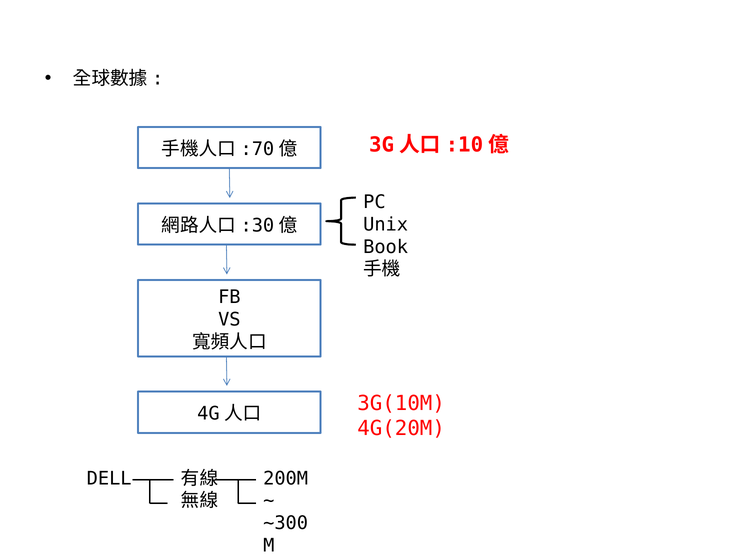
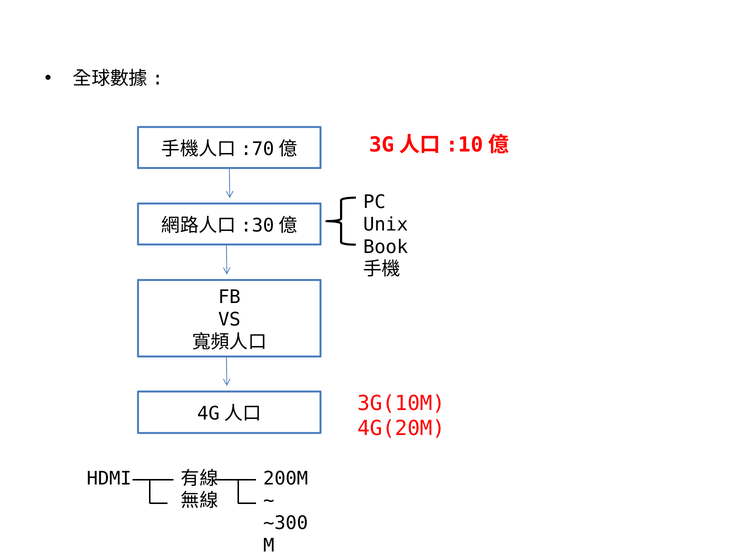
DELL: DELL -> HDMI (109, 479)
